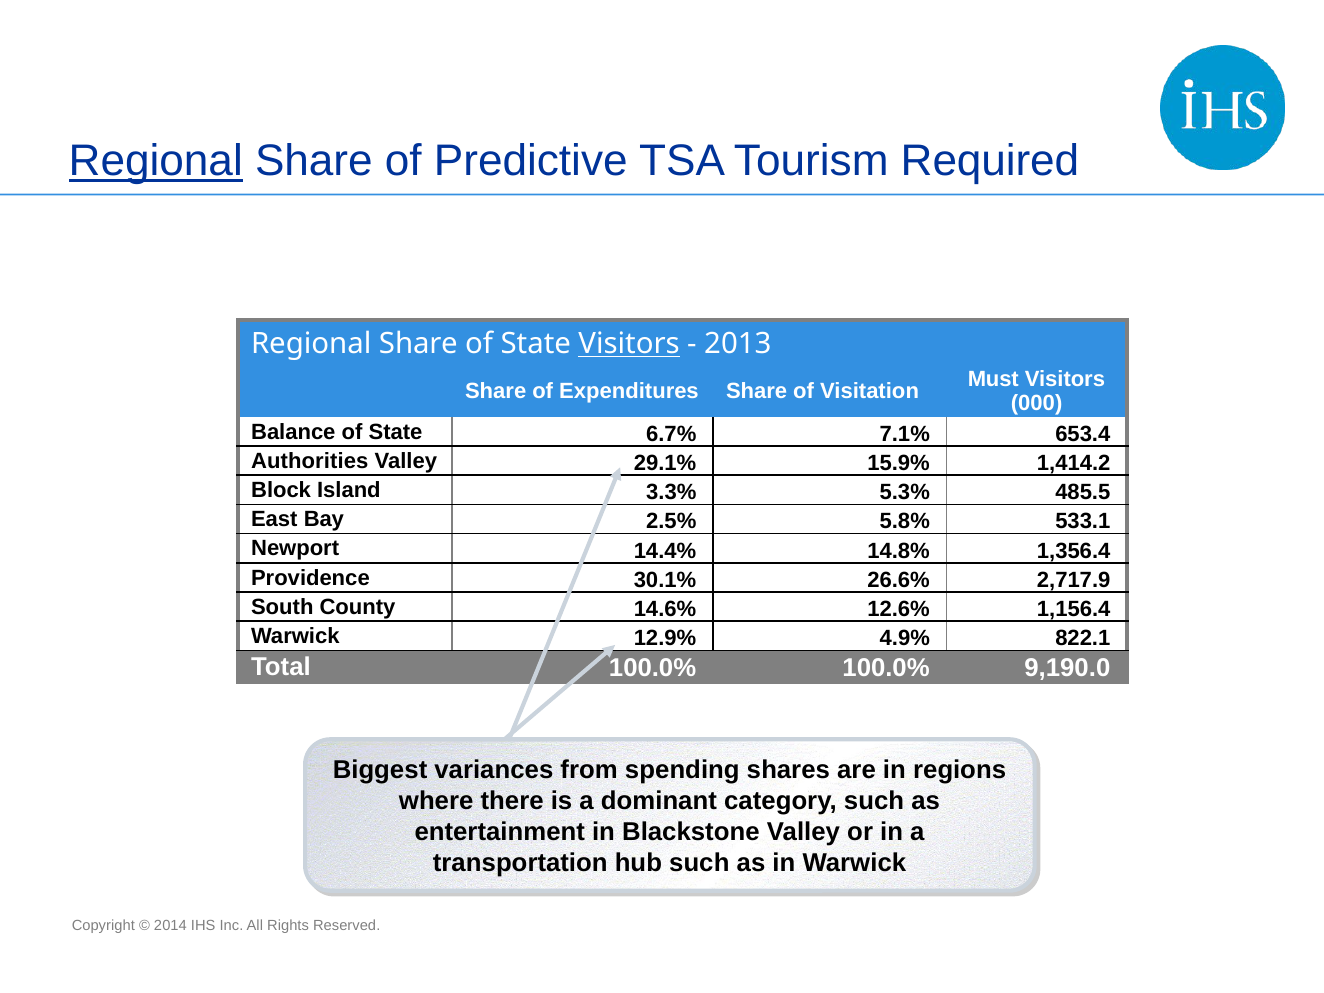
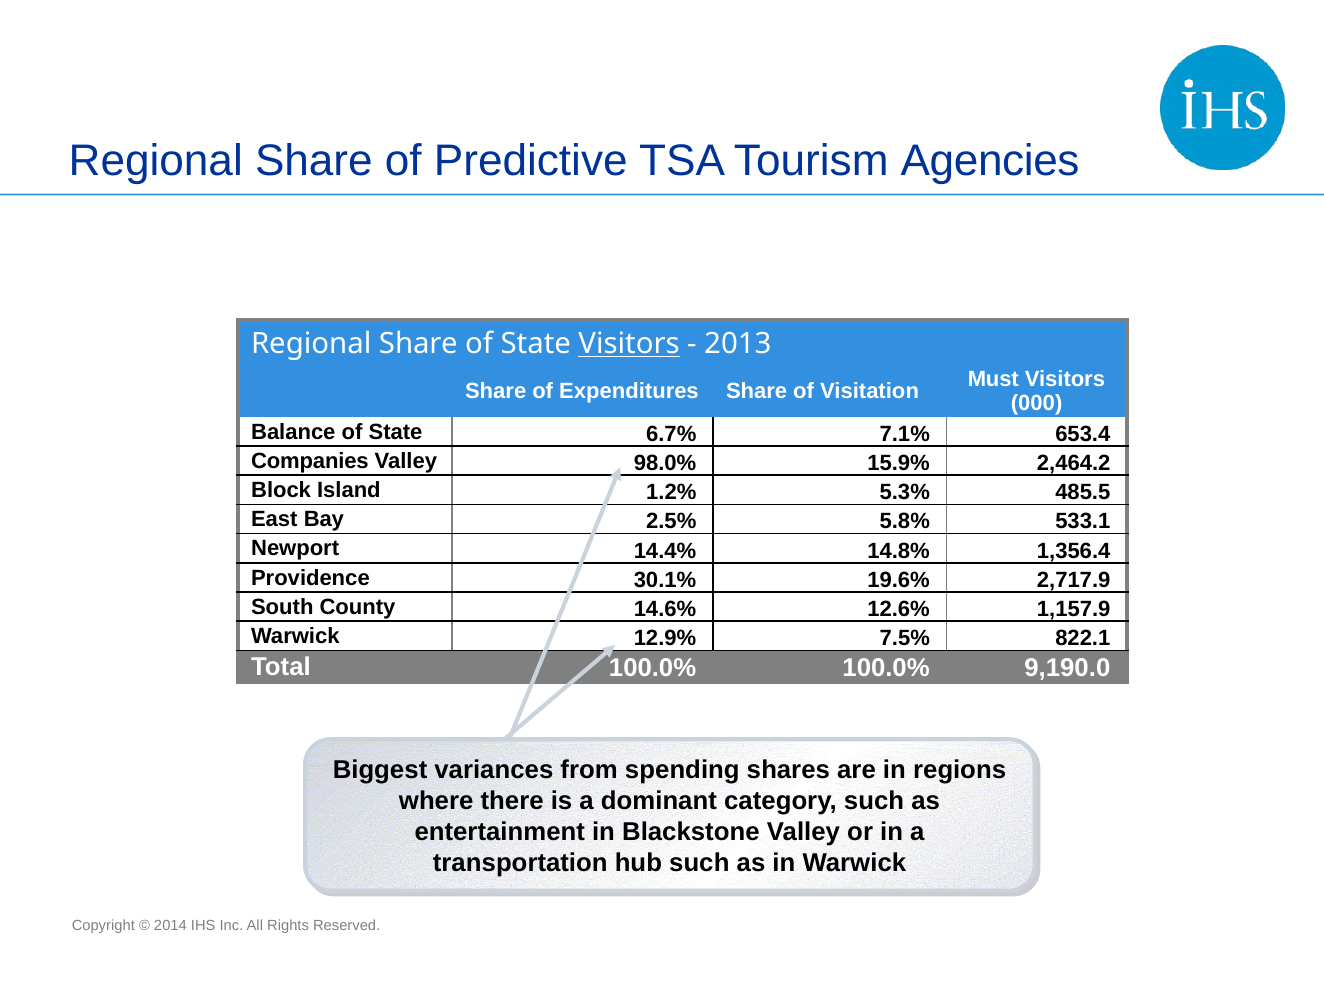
Regional underline: present -> none (156, 161)
Required: Required -> Agencies (990, 161)
Authorities: Authorities -> Companies (310, 461)
29.1%: 29.1% -> 98.0% (665, 463)
1,414.2: 1,414.2 -> 2,464.2 (1074, 463)
3.3%: 3.3% -> 1.2% (671, 493)
26.6%: 26.6% -> 19.6% (899, 580)
1,156.4: 1,156.4 -> 1,157.9 (1074, 609)
4.9%: 4.9% -> 7.5% (905, 638)
